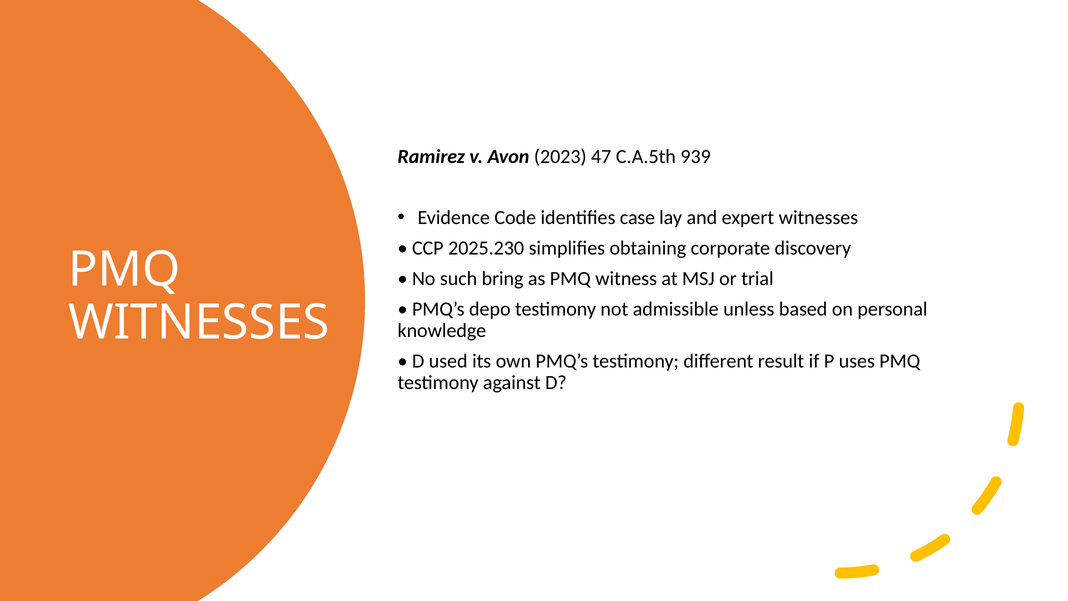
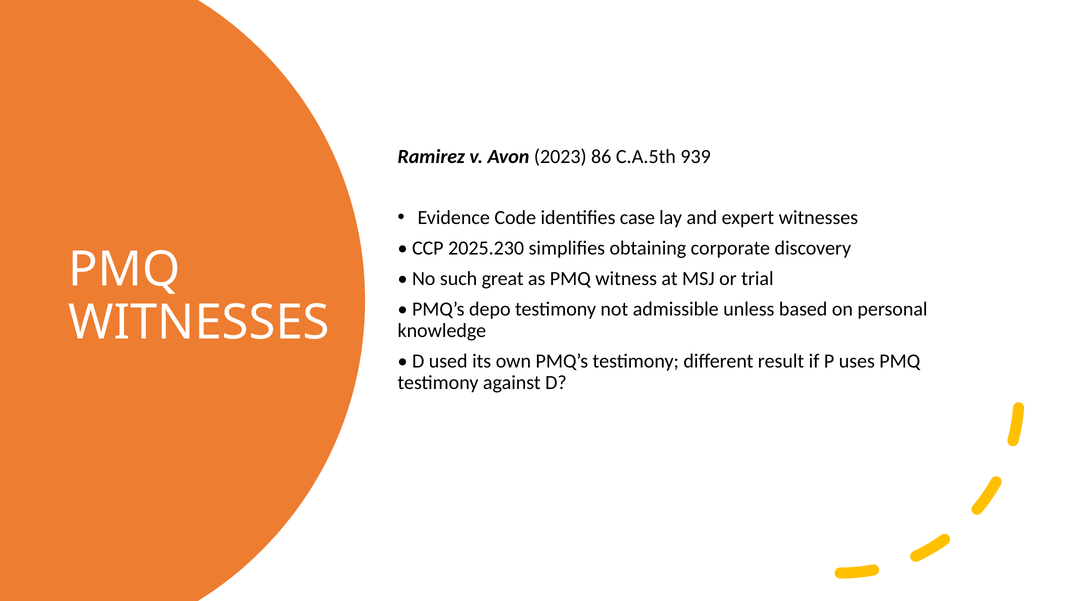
47: 47 -> 86 (601, 156)
bring: bring -> great (503, 278)
